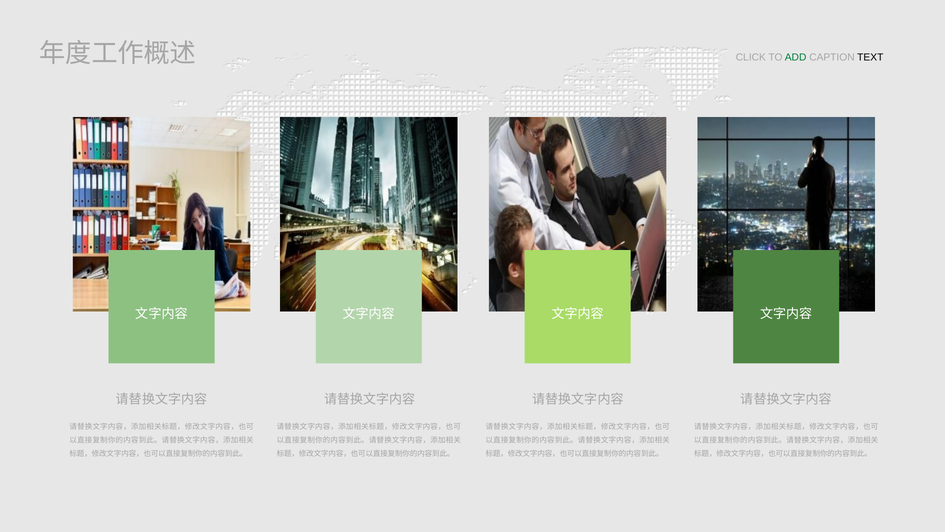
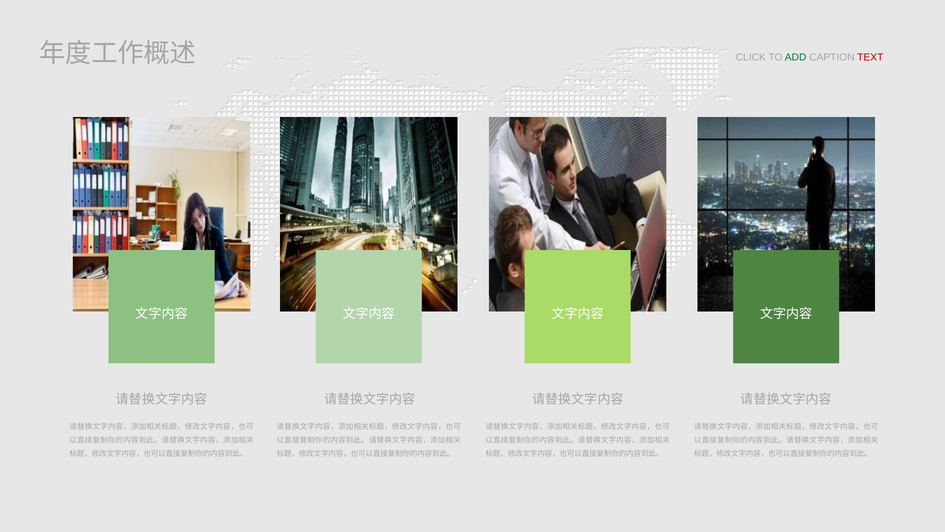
TEXT colour: black -> red (870, 57)
